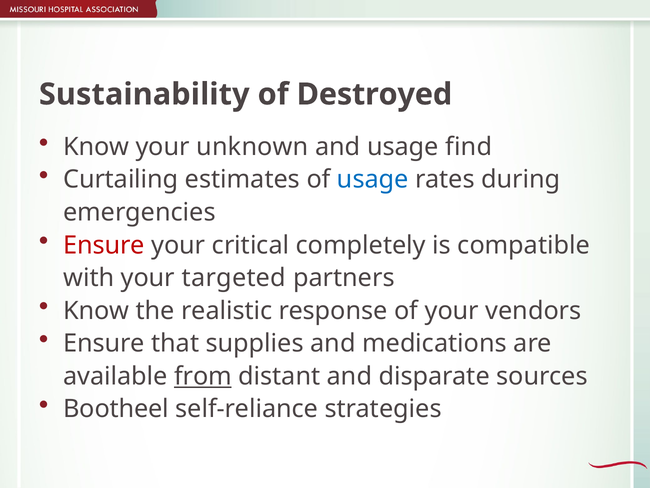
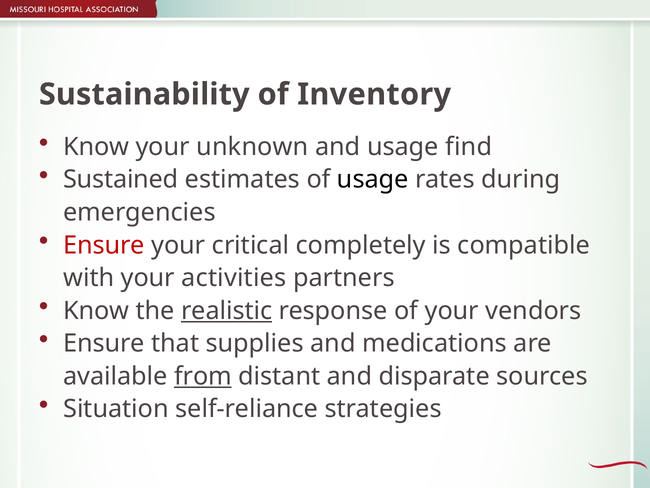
Destroyed: Destroyed -> Inventory (374, 94)
Curtailing: Curtailing -> Sustained (121, 179)
usage colour: blue -> black (373, 179)
targeted: targeted -> activities (234, 278)
realistic underline: none -> present (227, 310)
Bootheel: Bootheel -> Situation (116, 409)
